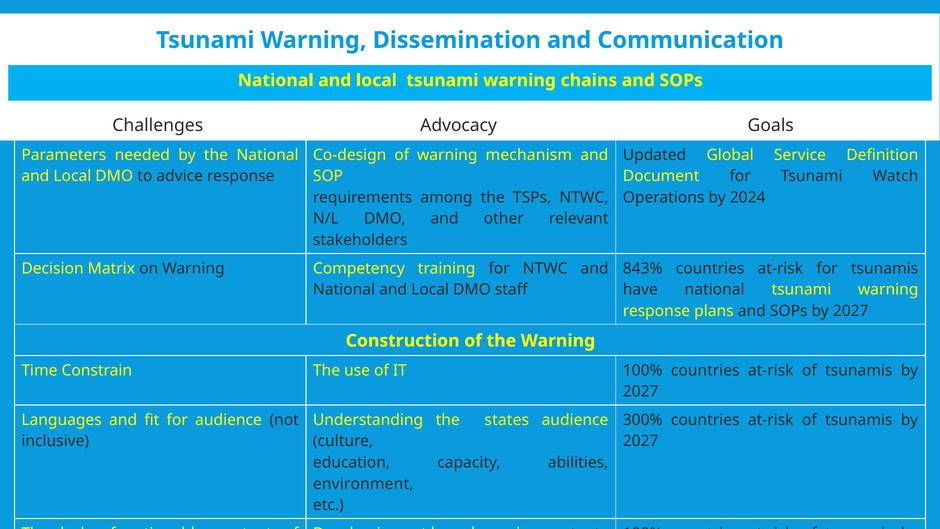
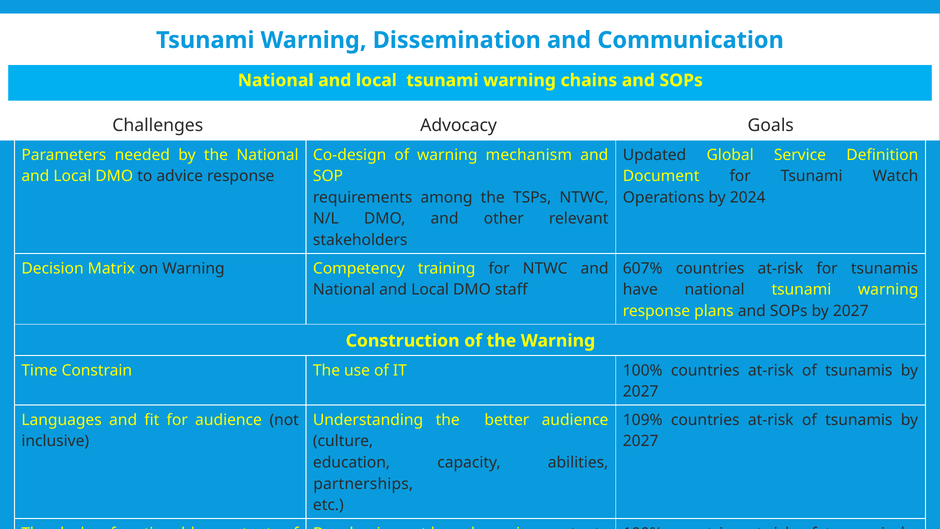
843%: 843% -> 607% (643, 268)
states: states -> better (507, 420)
300%: 300% -> 109% (643, 420)
environment: environment -> partnerships (363, 484)
